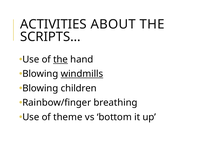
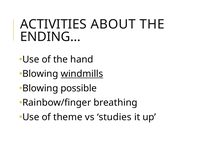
SCRIPTS…: SCRIPTS… -> ENDING… (50, 37)
the underline: present -> none (61, 60)
children: children -> possible (79, 89)
bottom: bottom -> studies (114, 117)
